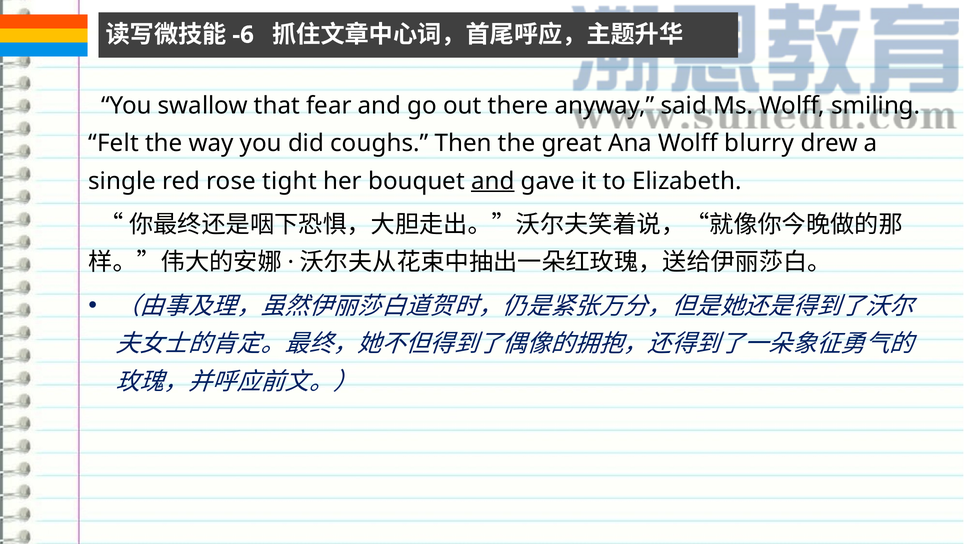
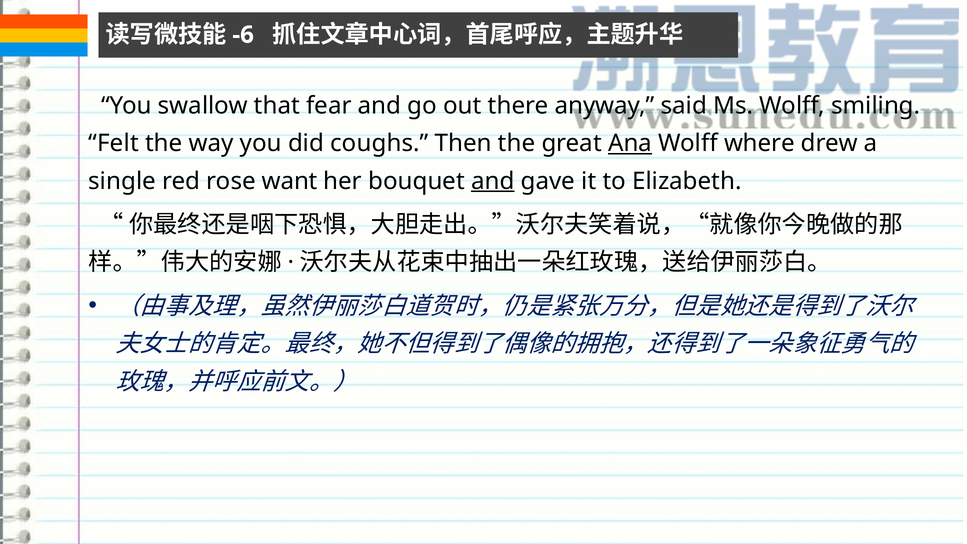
Ana underline: none -> present (630, 143)
blurry: blurry -> where (759, 143)
tight: tight -> want (290, 181)
